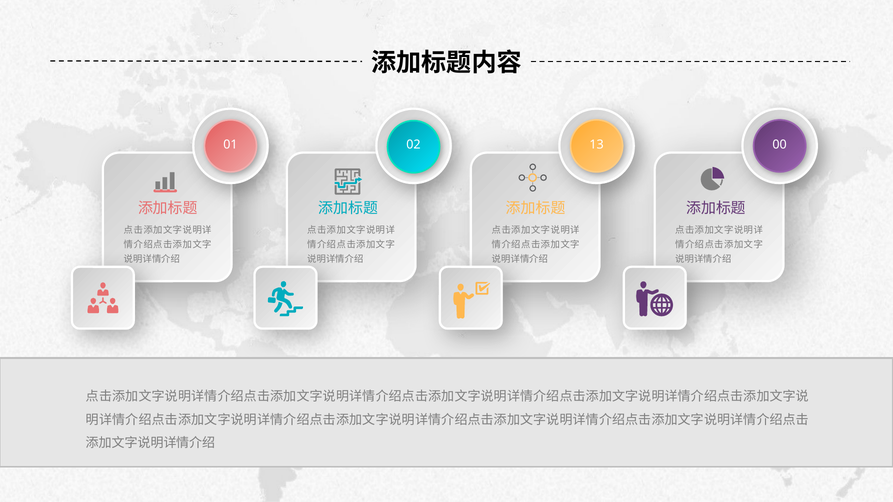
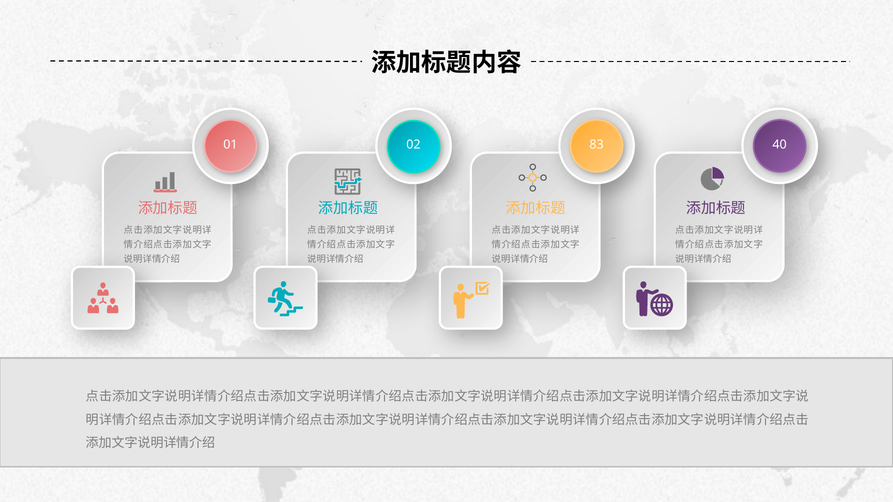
00: 00 -> 40 (780, 145)
13: 13 -> 83 (597, 145)
